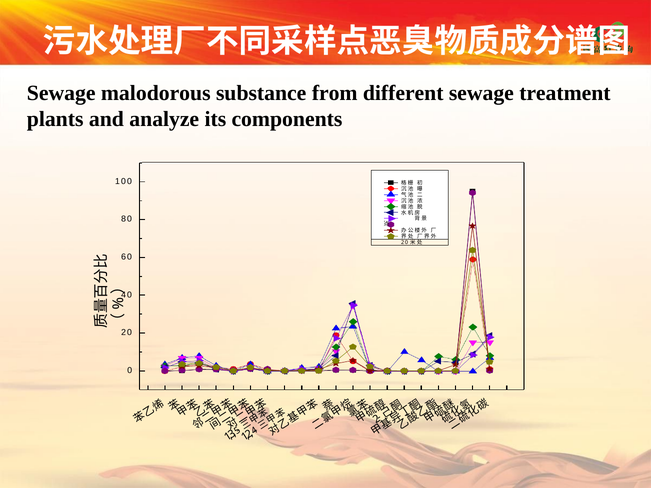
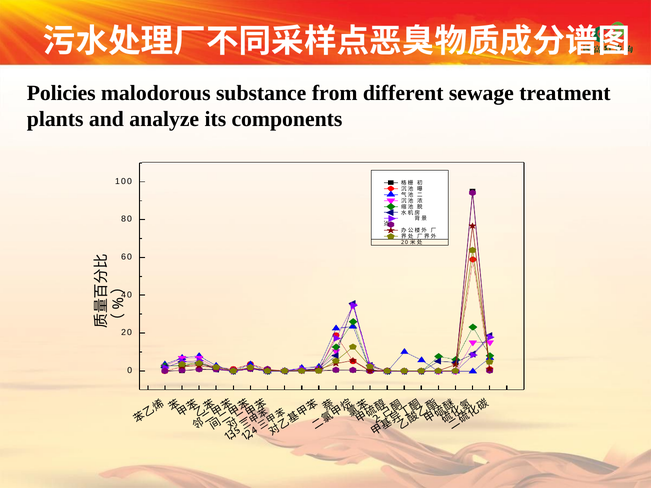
Sewage: Sewage -> Policies (61, 93)
